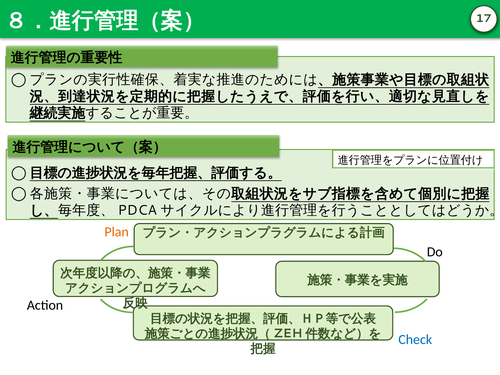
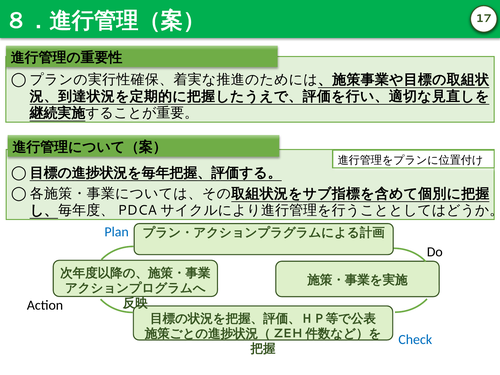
Plan colour: orange -> blue (117, 232)
